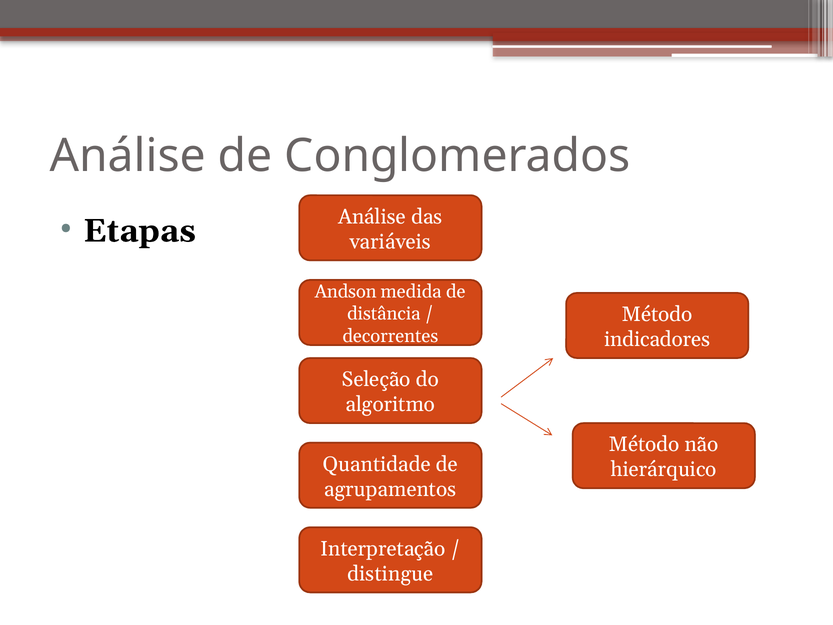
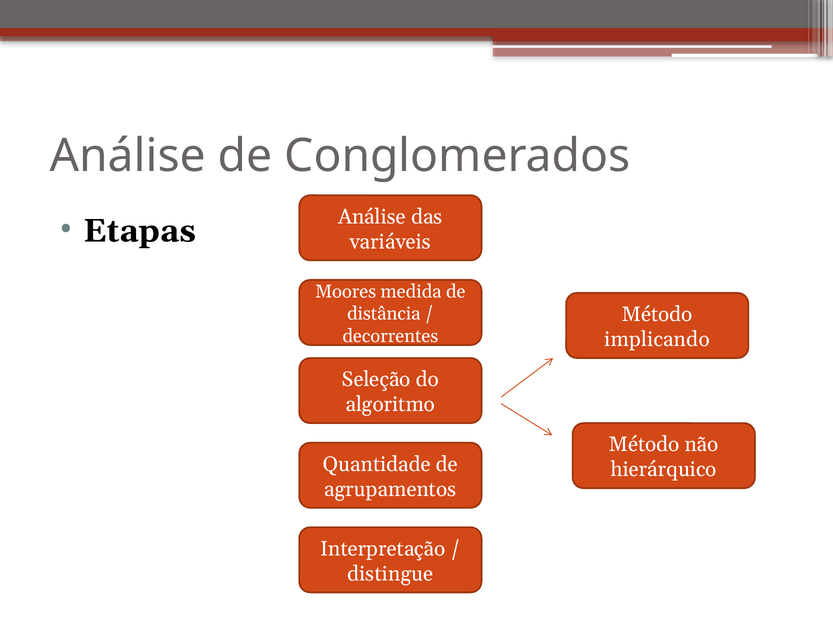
Andson: Andson -> Moores (346, 291)
indicadores: indicadores -> implicando (657, 339)
